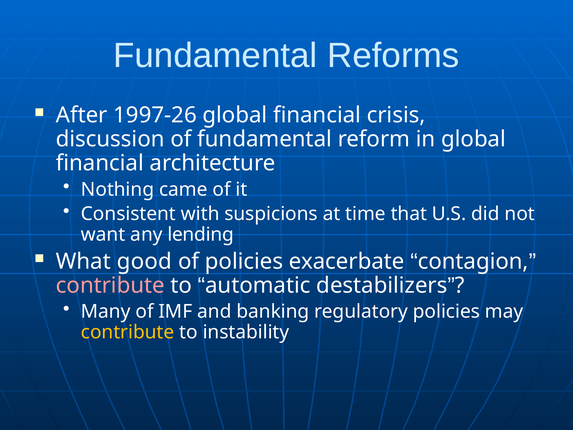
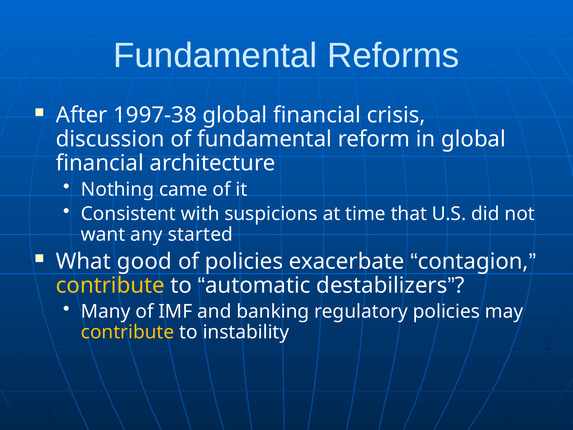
1997-26: 1997-26 -> 1997-38 (155, 115)
lending: lending -> started (200, 234)
contribute colour: pink -> yellow (110, 285)
